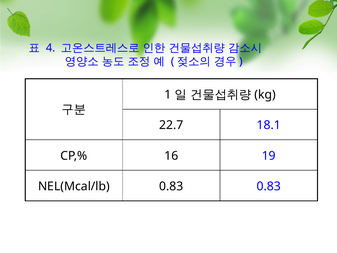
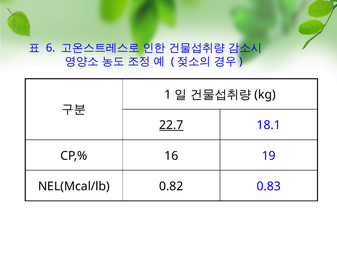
4: 4 -> 6 (51, 48)
22.7 underline: none -> present (171, 125)
NEL(Mcal/lb 0.83: 0.83 -> 0.82 (171, 186)
